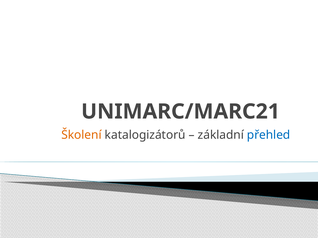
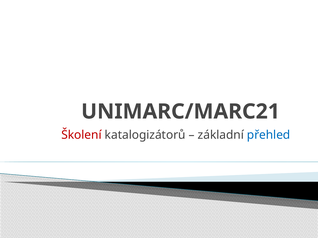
Školení colour: orange -> red (81, 135)
